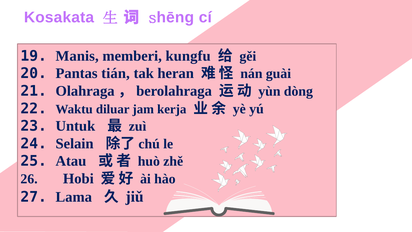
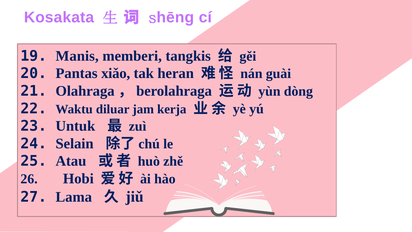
kungfu: kungfu -> tangkis (188, 56)
tián: tián -> xiǎo (116, 73)
